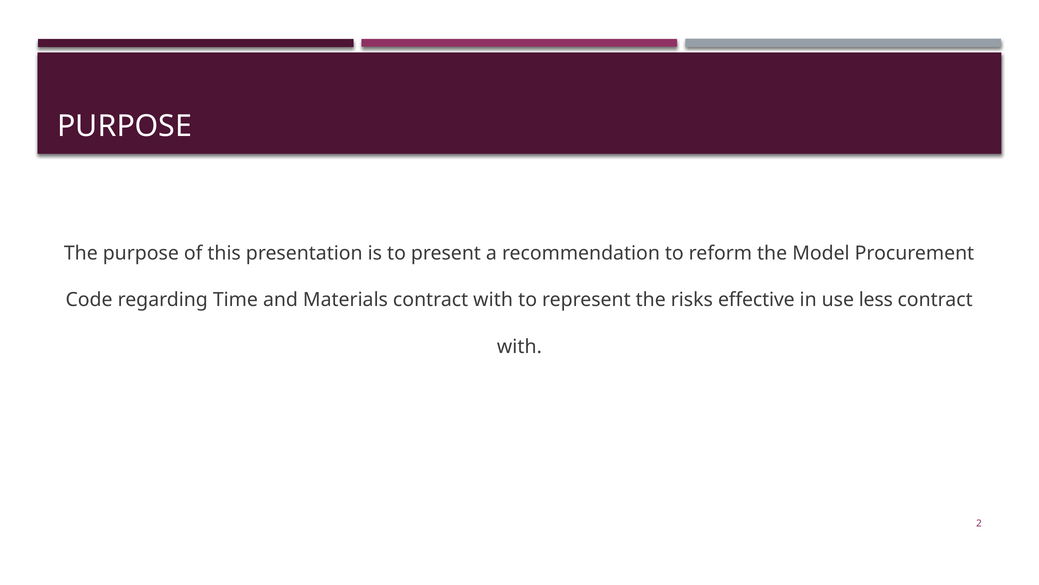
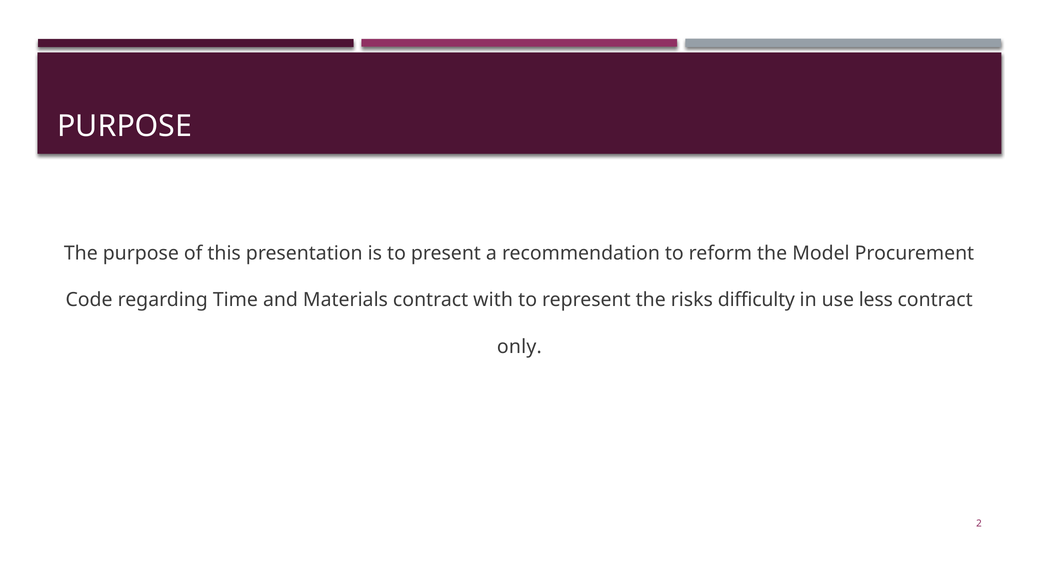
effective: effective -> difficulty (756, 300)
with: with -> only (519, 346)
